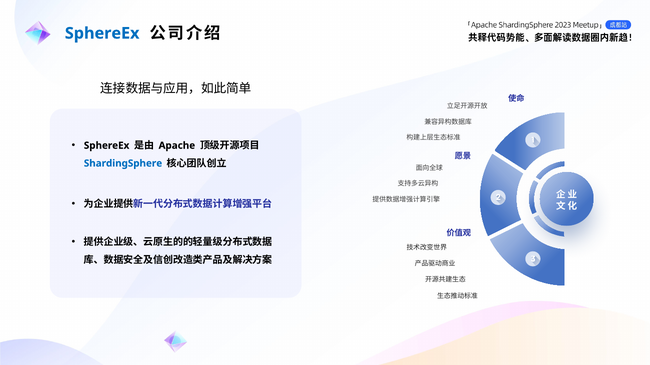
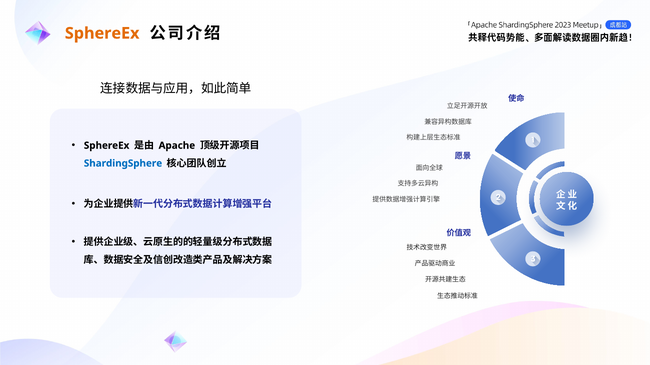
SphereEx colour: blue -> orange (102, 33)
